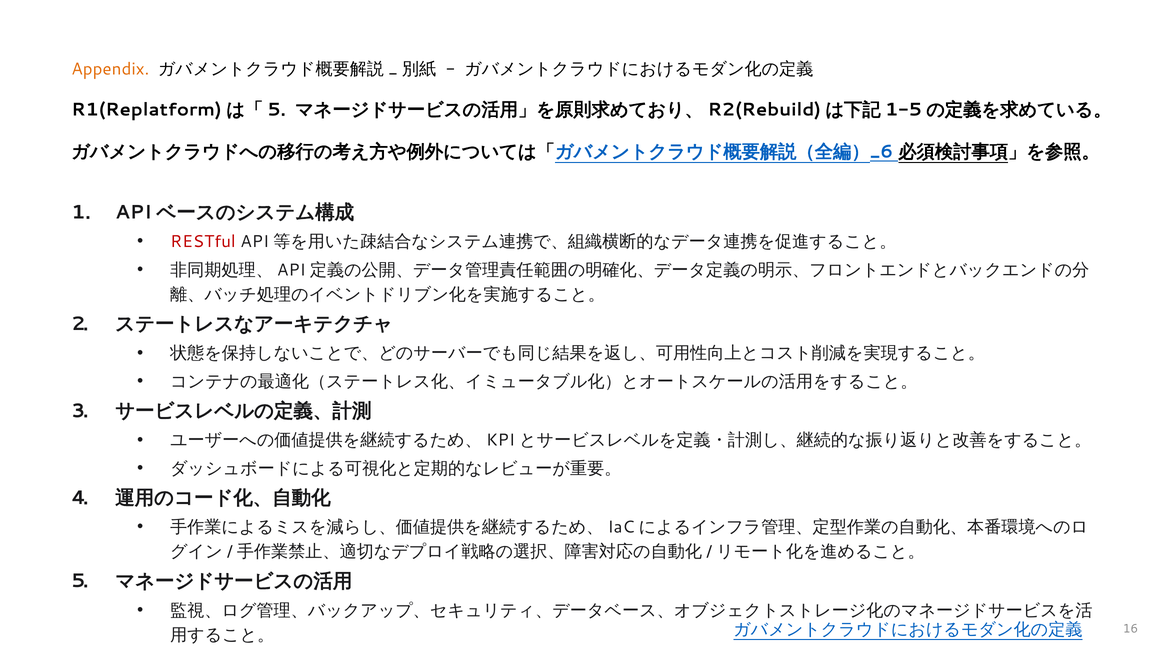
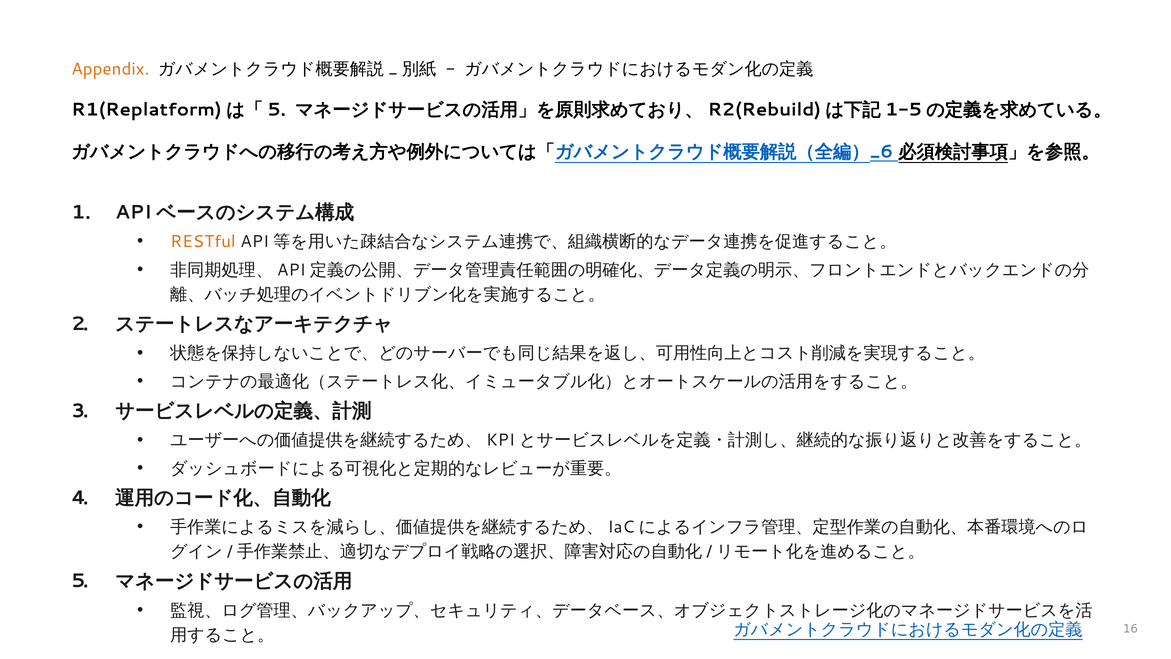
RESTful colour: red -> orange (203, 242)
